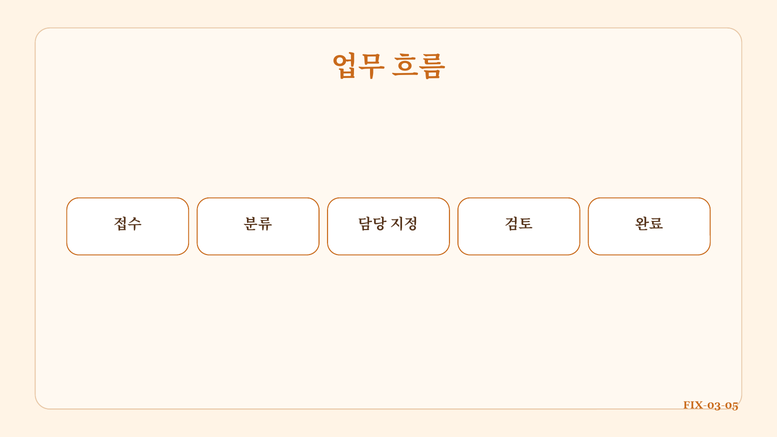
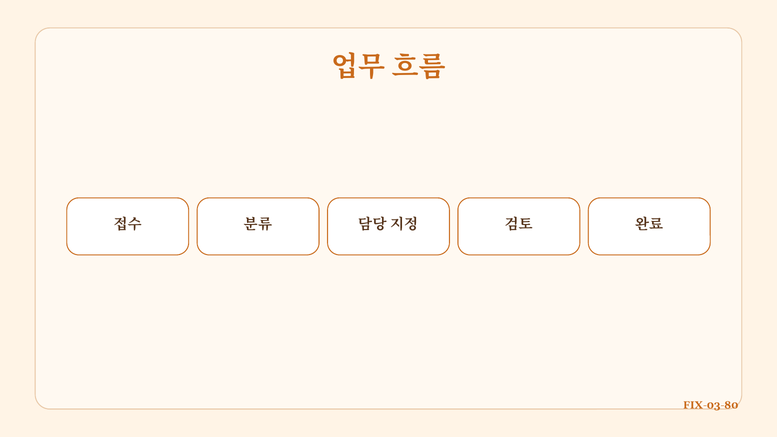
FIX-03-05: FIX-03-05 -> FIX-03-80 (711, 405)
